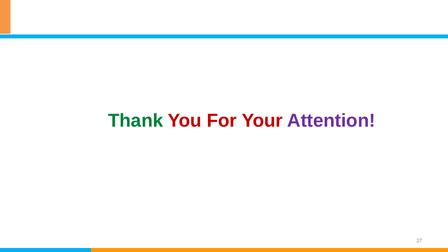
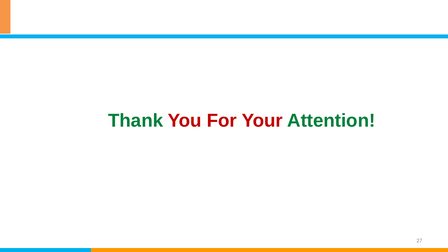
Attention colour: purple -> green (331, 121)
